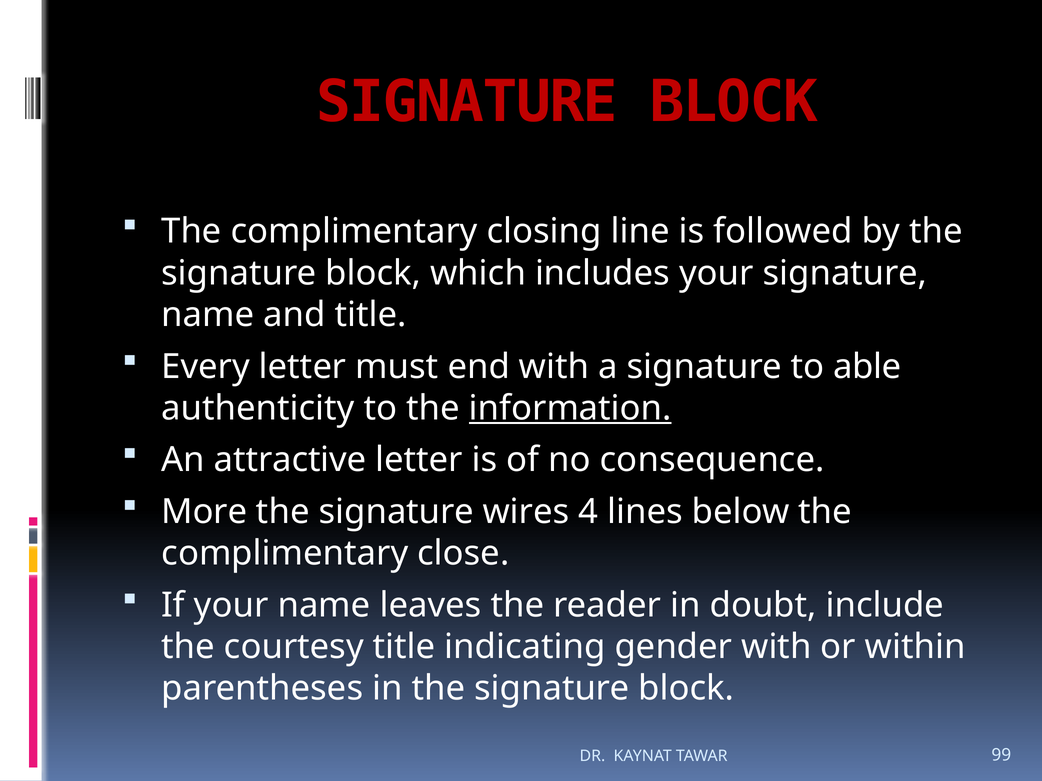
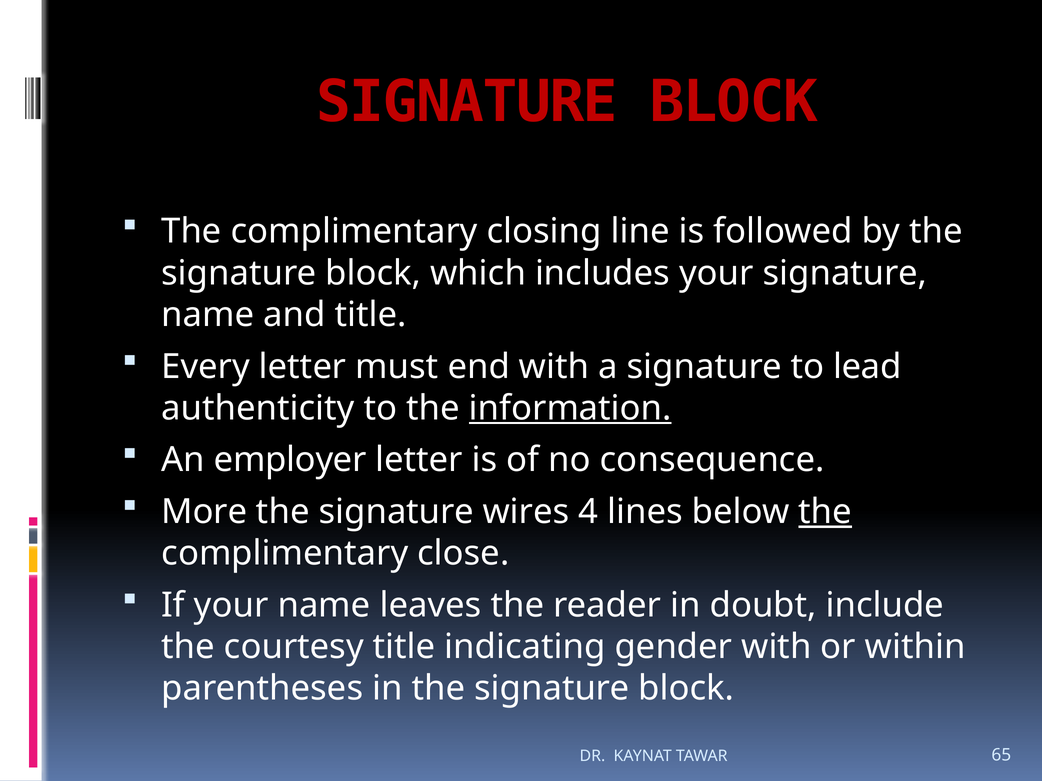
able: able -> lead (867, 367)
attractive: attractive -> employer (290, 460)
the underline: none -> present (825, 512)
99: 99 -> 65 (1001, 756)
